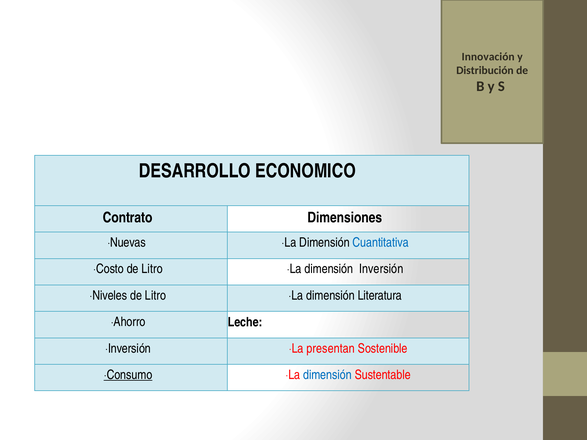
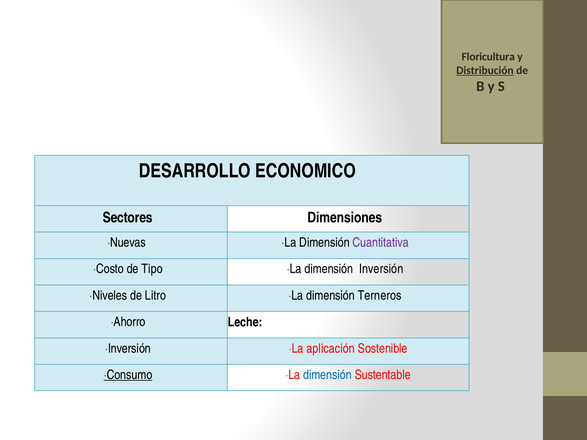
Innovación: Innovación -> Floricultura (488, 57)
Distribución underline: none -> present (485, 70)
Contrato: Contrato -> Sectores (128, 218)
Cuantitativa colour: blue -> purple (381, 243)
·Costo de Litro: Litro -> Tipo (152, 269)
Literatura: Literatura -> Terneros (380, 296)
presentan: presentan -> aplicación (331, 349)
